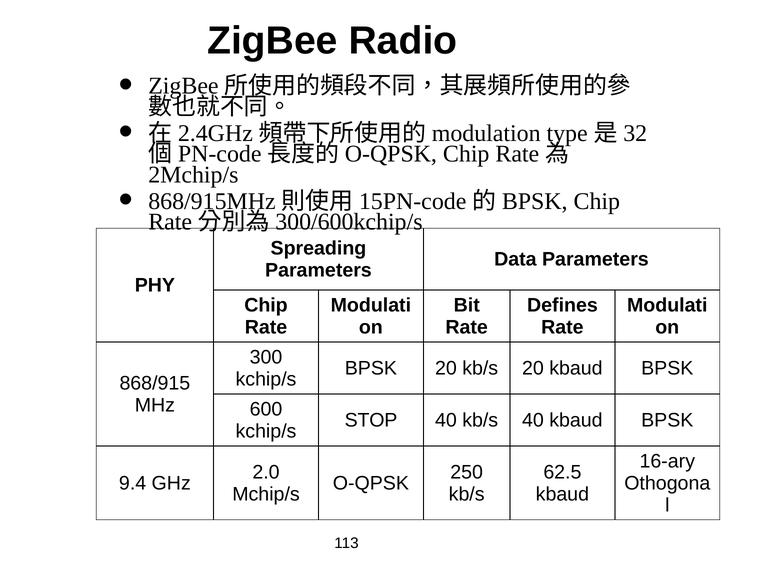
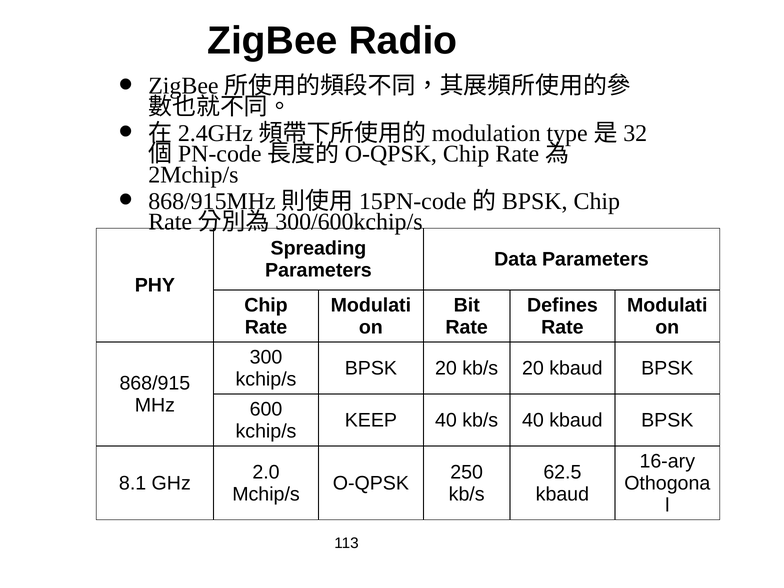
STOP: STOP -> KEEP (371, 420)
9.4: 9.4 -> 8.1 (133, 483)
